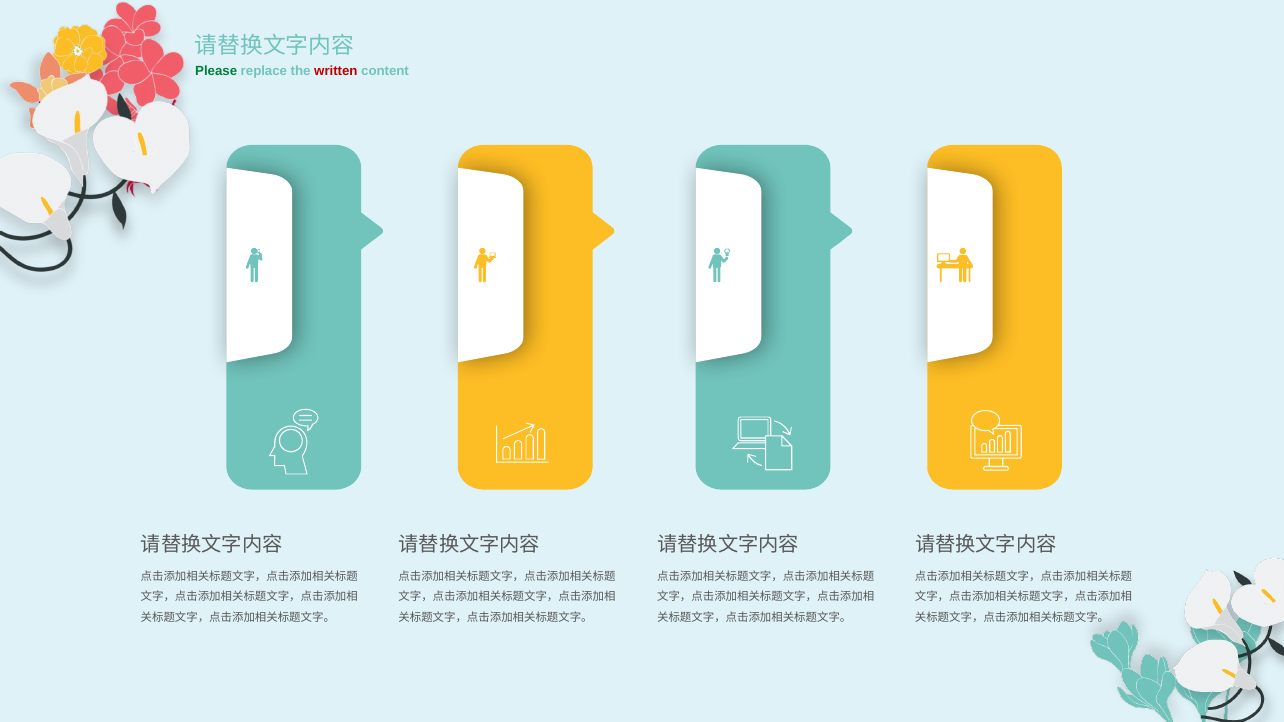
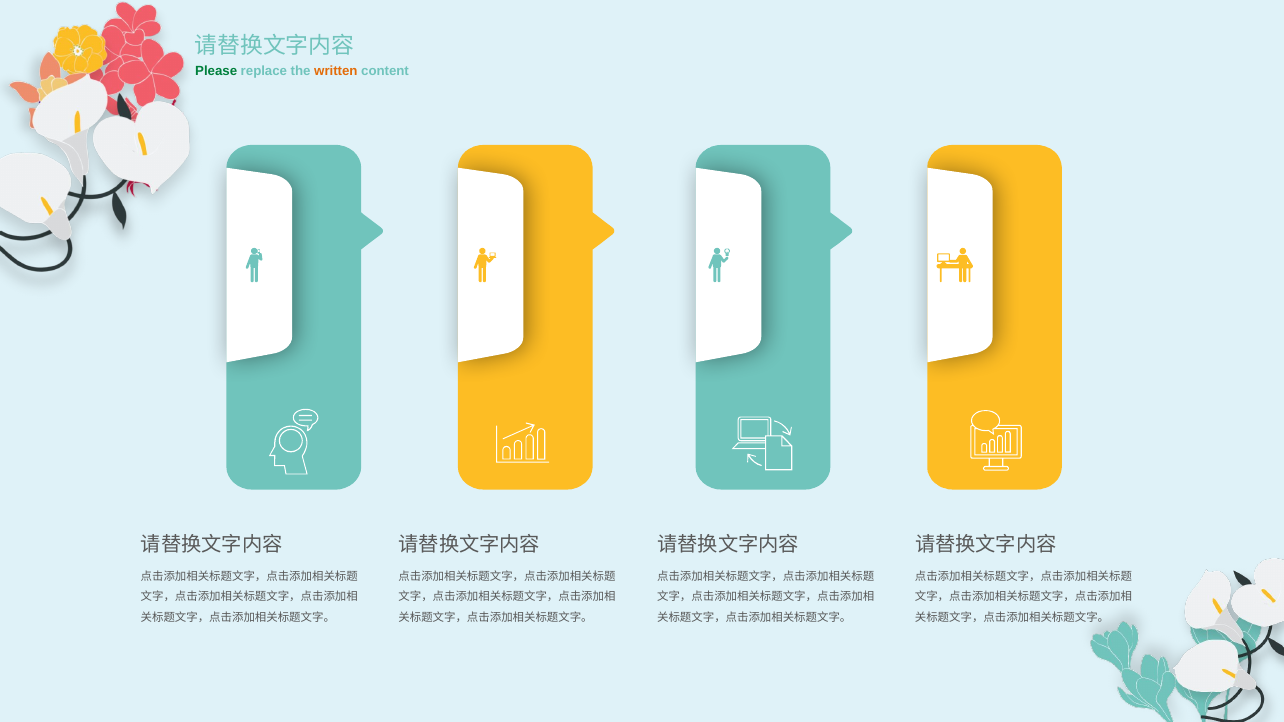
written colour: red -> orange (336, 71)
